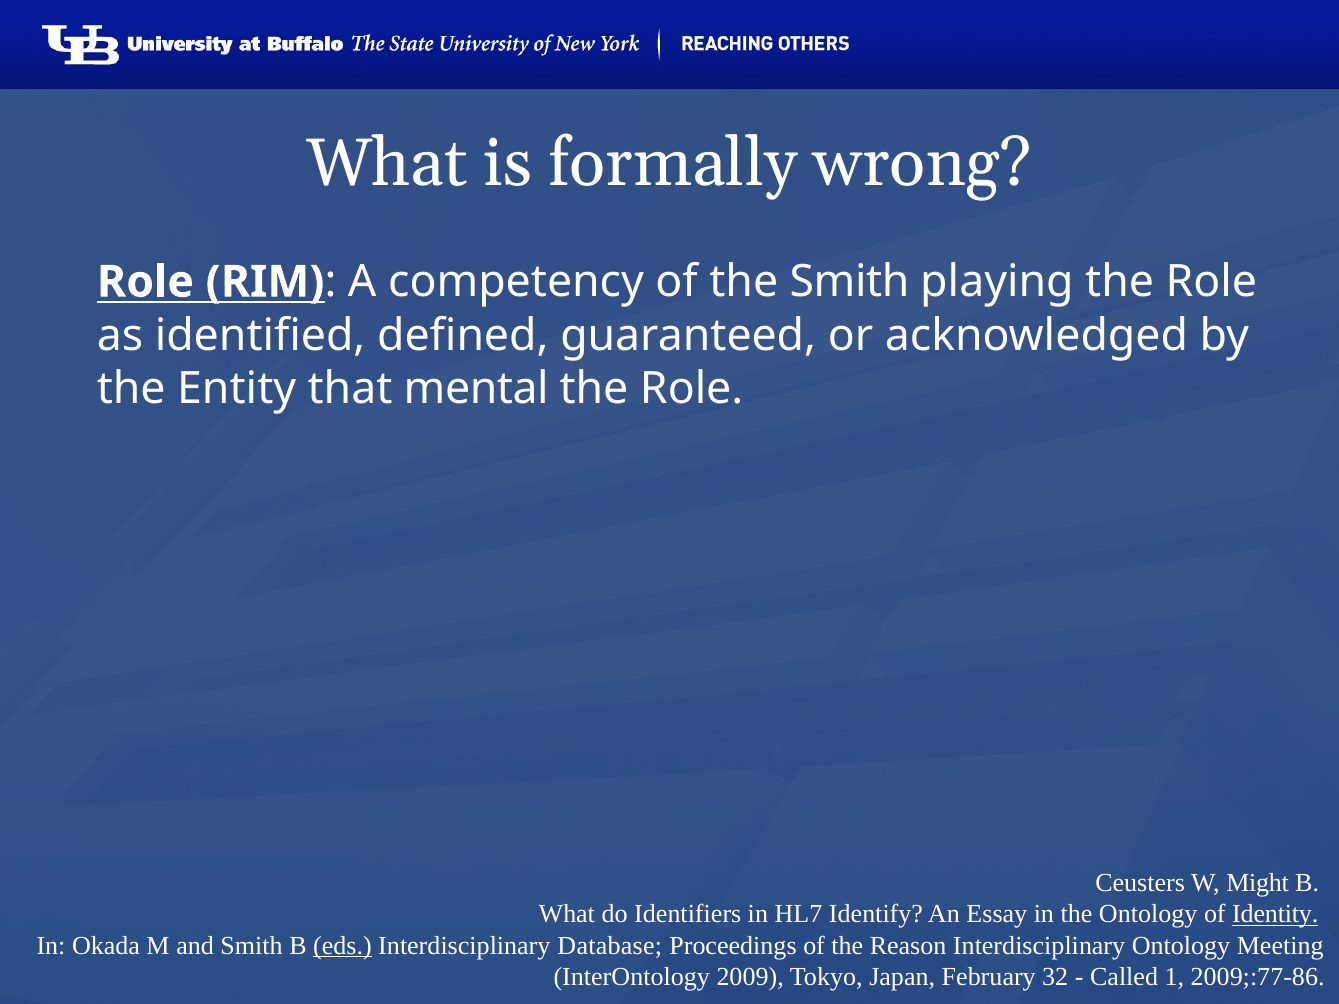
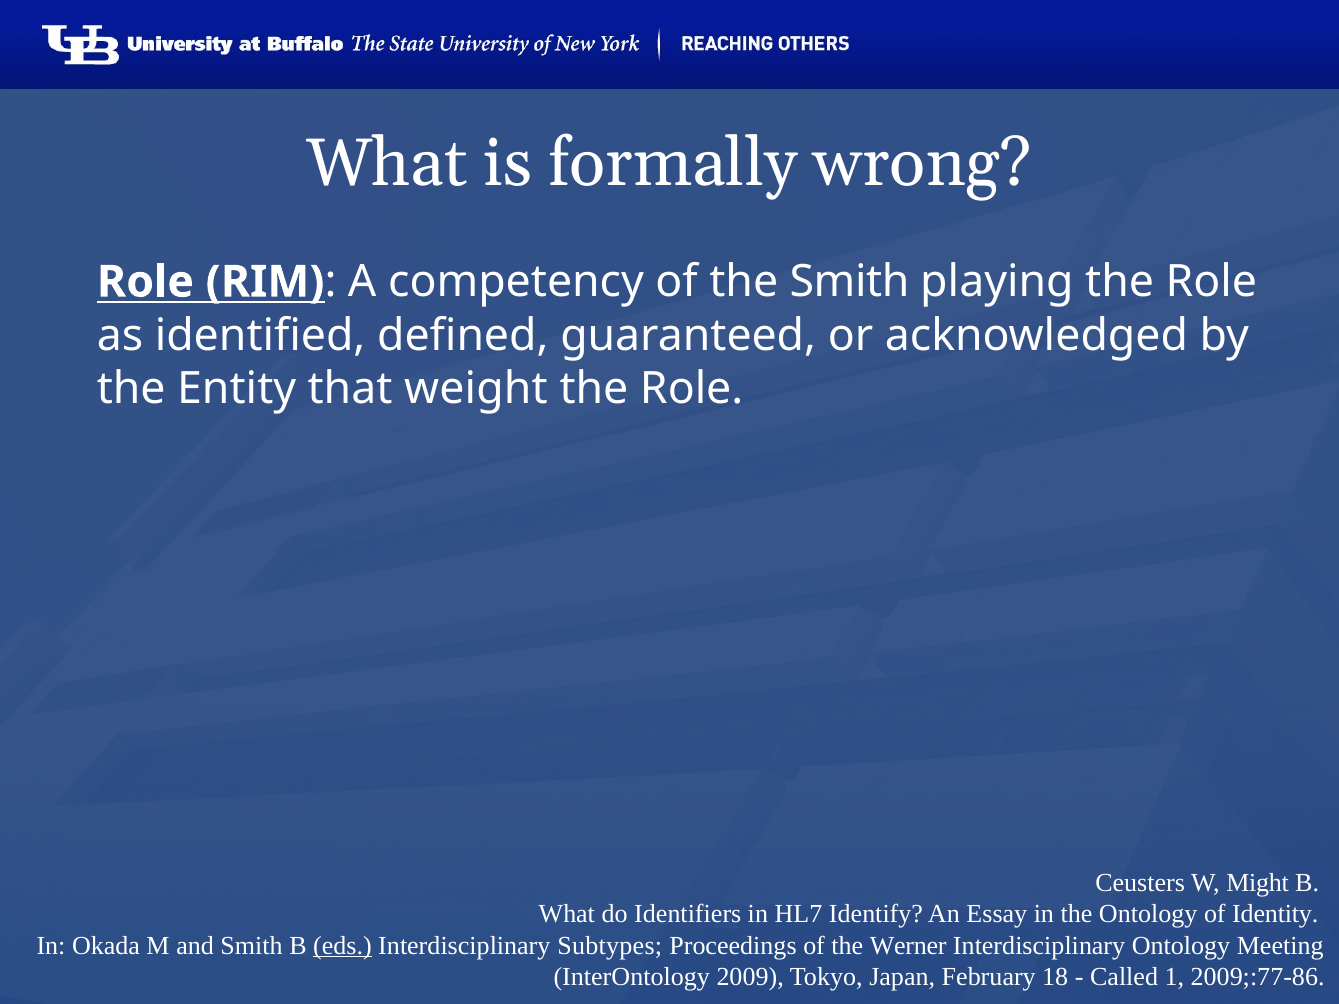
mental: mental -> weight (476, 389)
Identity underline: present -> none (1275, 914)
Database: Database -> Subtypes (610, 946)
Reason: Reason -> Werner (908, 946)
32: 32 -> 18 (1055, 977)
